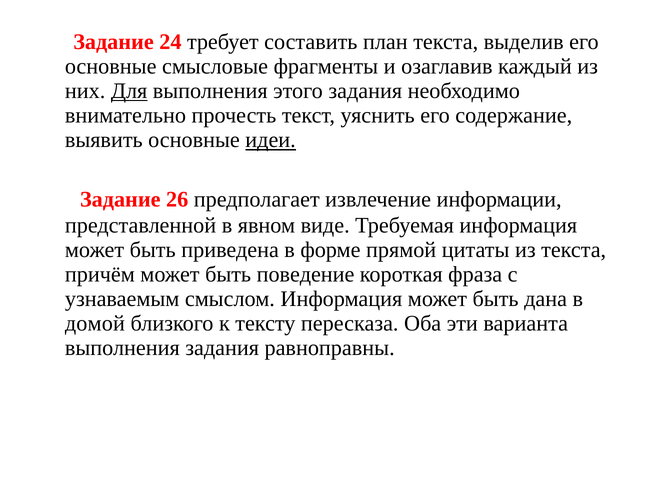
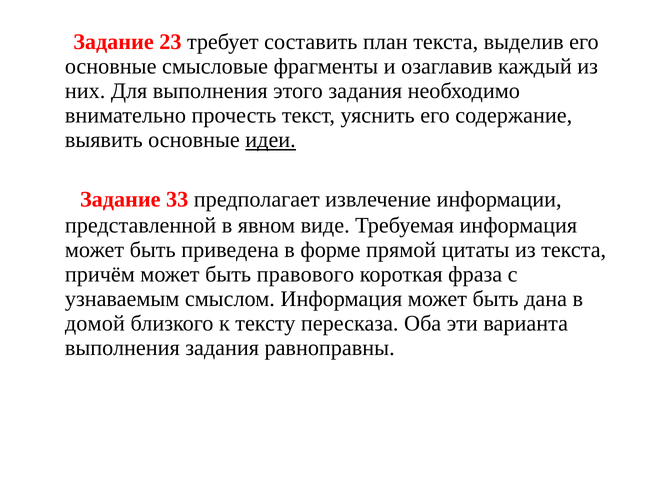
24: 24 -> 23 (170, 42)
Для underline: present -> none (129, 91)
26: 26 -> 33 (177, 199)
поведение: поведение -> правового (305, 274)
